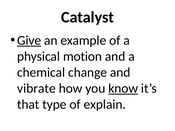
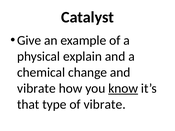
Give underline: present -> none (29, 40)
motion: motion -> explain (82, 56)
of explain: explain -> vibrate (105, 105)
